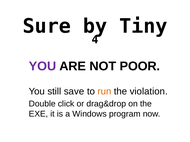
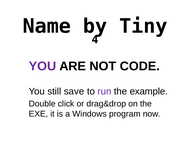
Sure: Sure -> Name (47, 26)
POOR: POOR -> CODE (140, 66)
run colour: orange -> purple (104, 92)
violation: violation -> example (149, 92)
